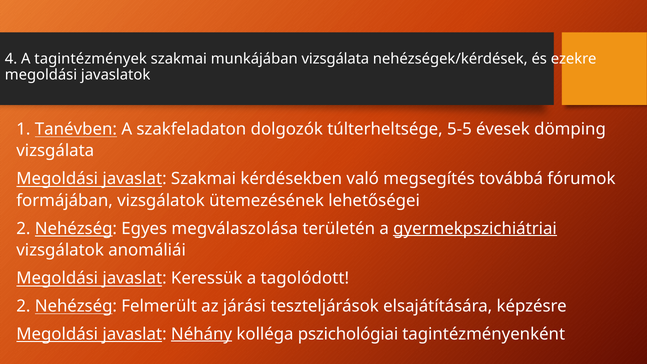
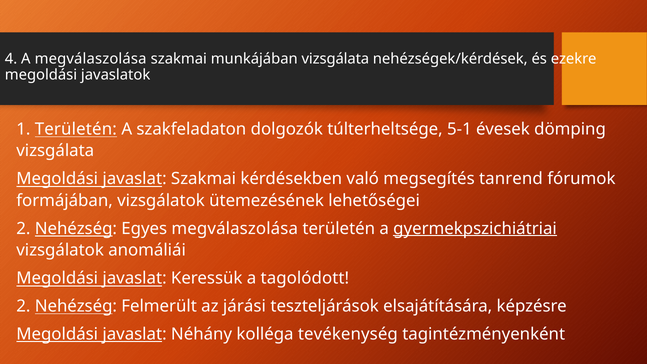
A tagintézmények: tagintézmények -> megválaszolása (91, 59)
1 Tanévben: Tanévben -> Területén (76, 129)
5-5: 5-5 -> 5-1 (459, 129)
továbbá: továbbá -> tanrend (511, 179)
Néhány underline: present -> none (202, 334)
pszichológiai: pszichológiai -> tevékenység (348, 334)
